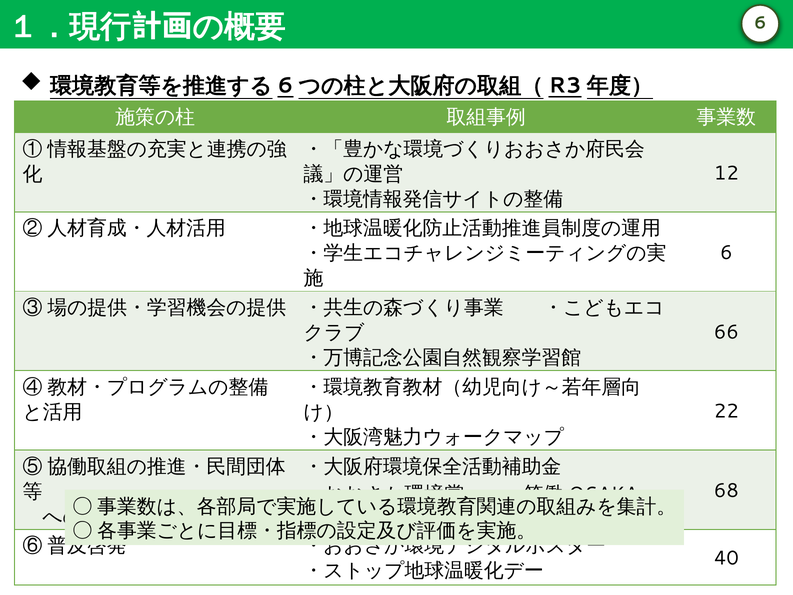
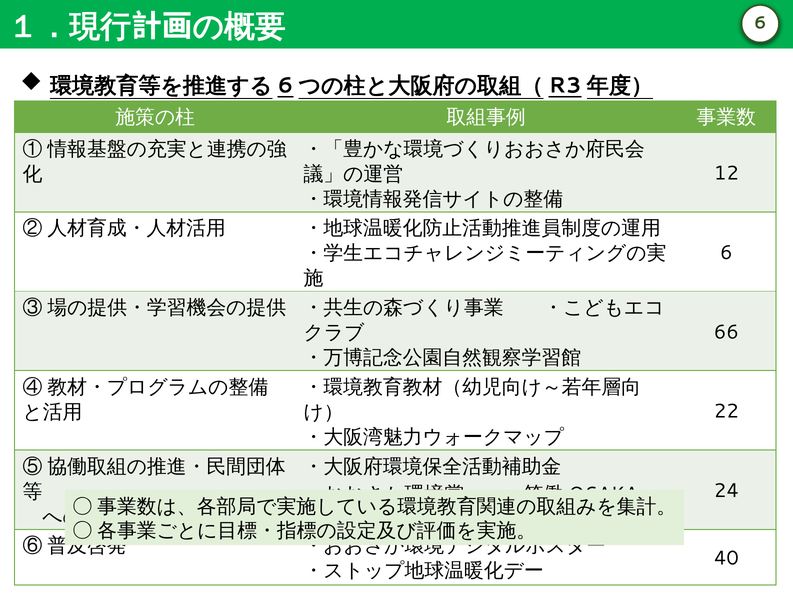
68: 68 -> 24 (726, 491)
